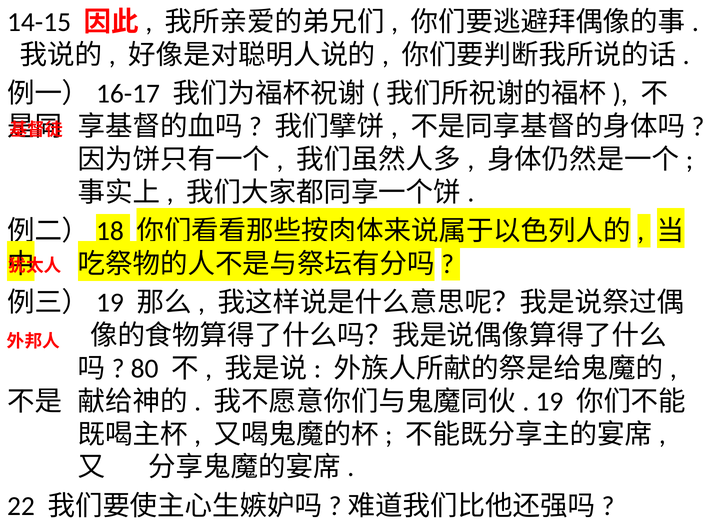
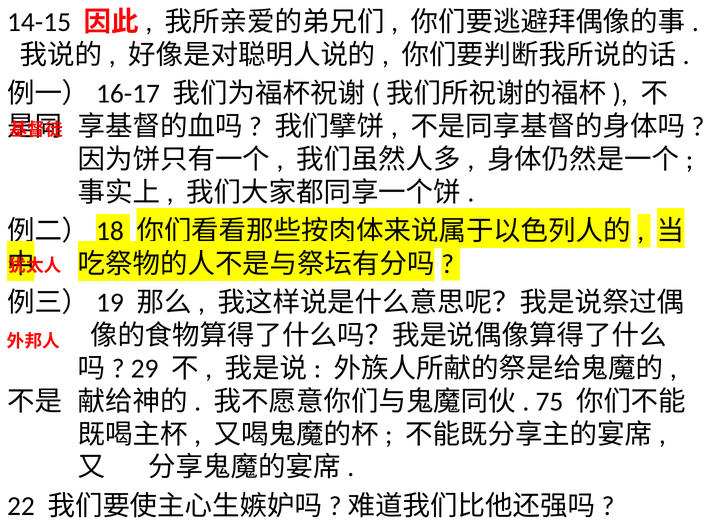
80: 80 -> 29 (145, 369)
19: 19 -> 75 (549, 402)
